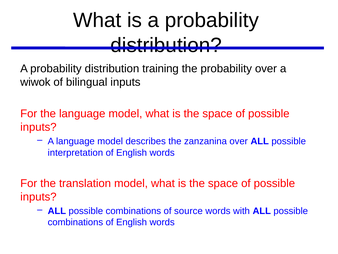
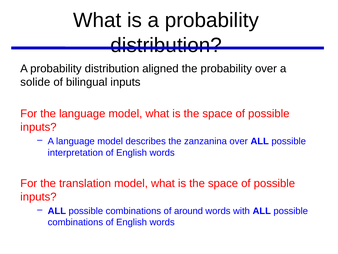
training: training -> aligned (160, 68)
wiwok: wiwok -> solide (35, 82)
source: source -> around (189, 211)
